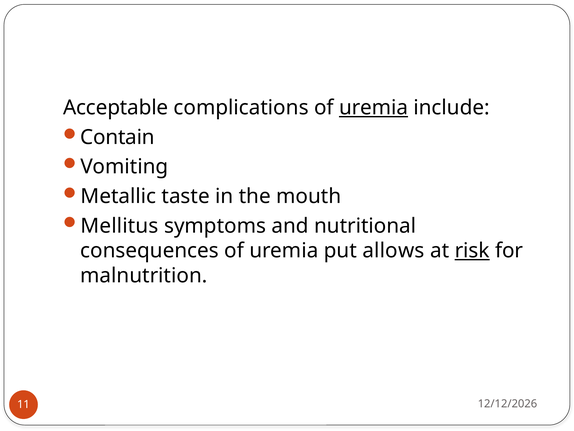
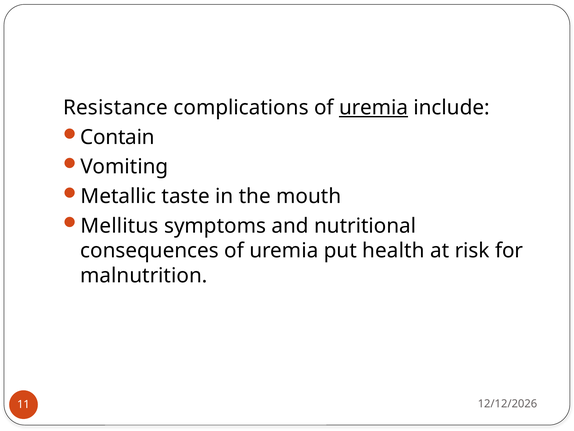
Acceptable: Acceptable -> Resistance (116, 108)
allows: allows -> health (393, 250)
risk underline: present -> none (472, 250)
